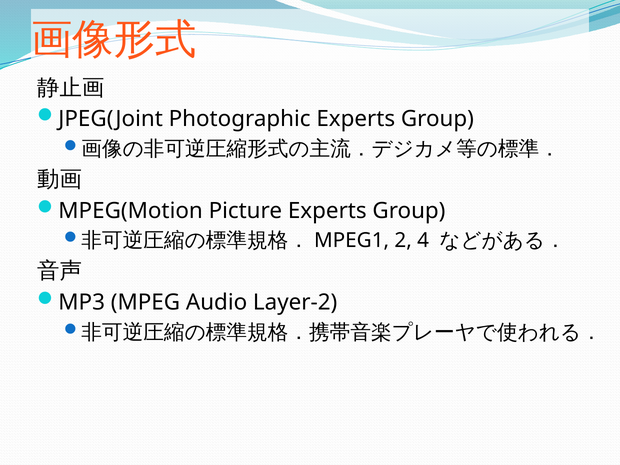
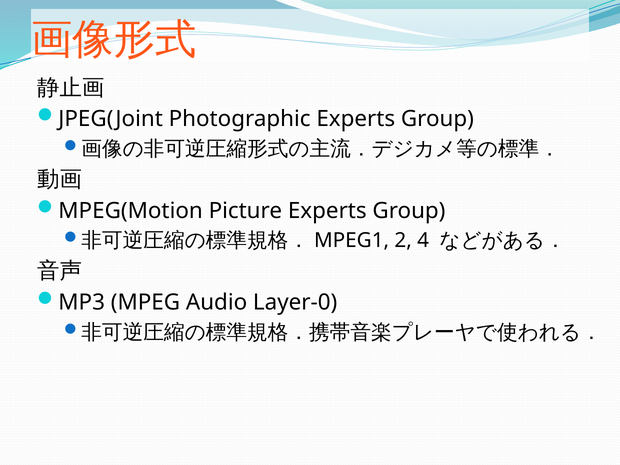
Layer-2: Layer-2 -> Layer-0 (295, 302)
